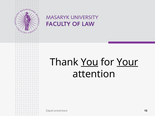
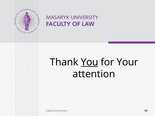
Your underline: present -> none (127, 62)
